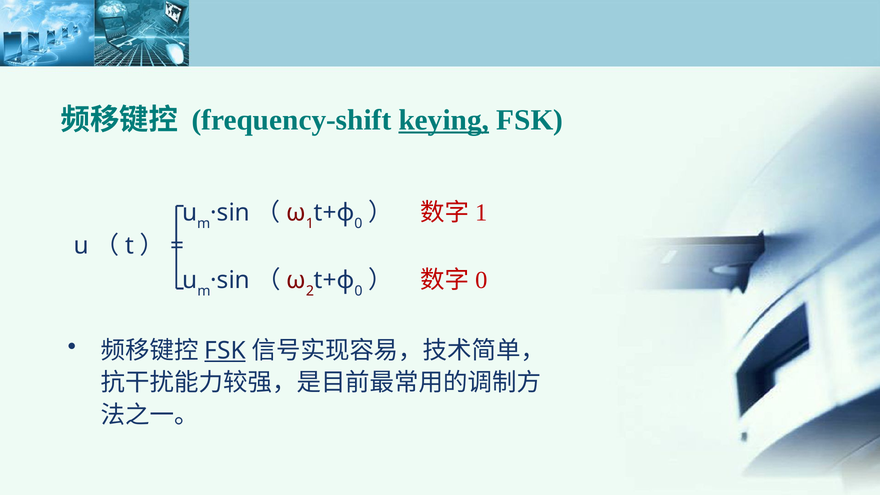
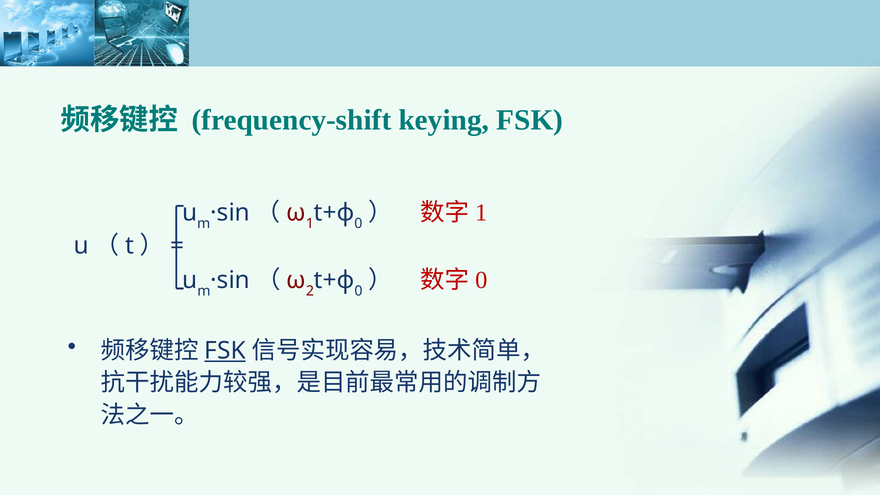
keying underline: present -> none (444, 120)
